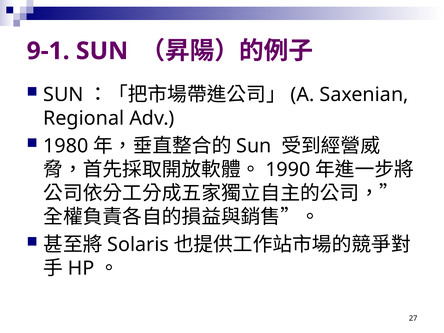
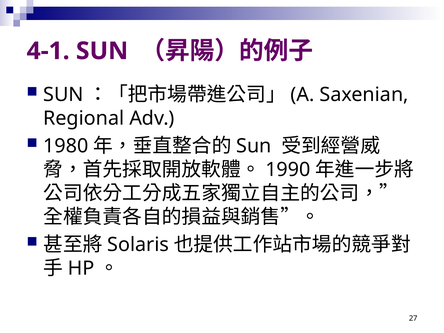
9-1: 9-1 -> 4-1 (48, 51)
